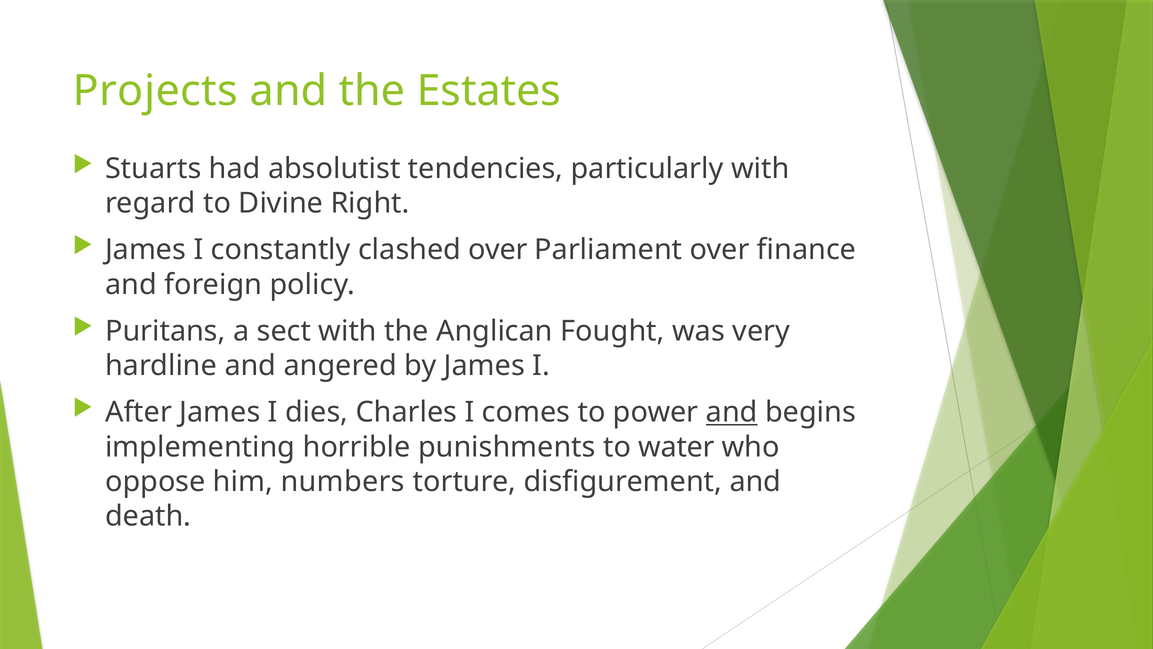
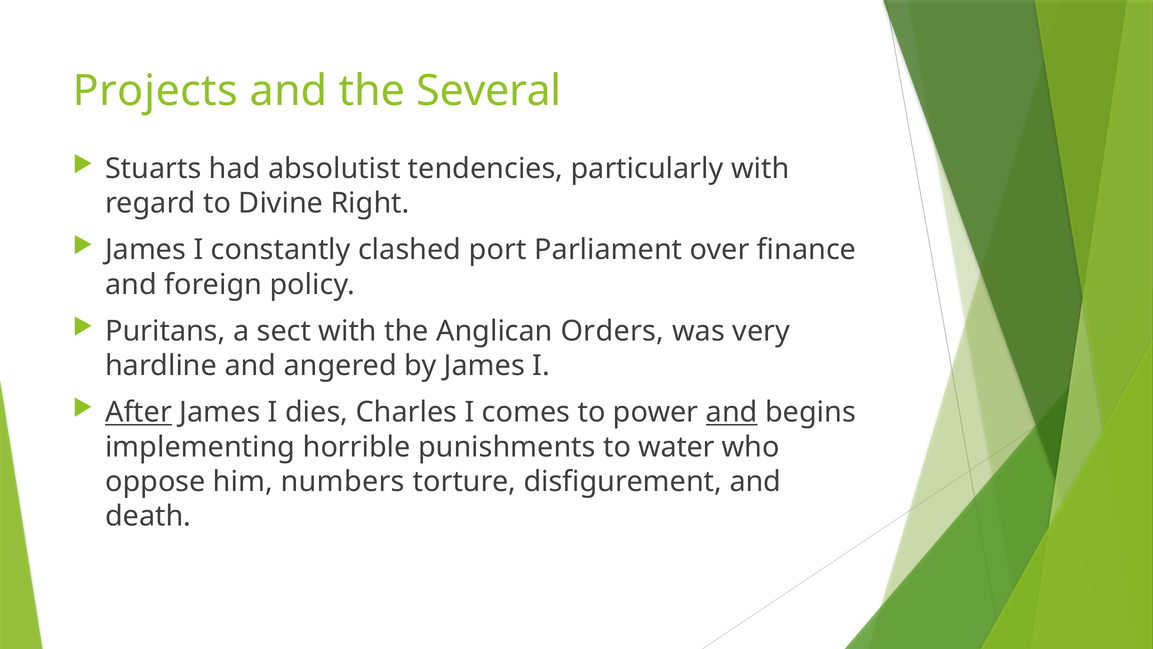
Estates: Estates -> Several (489, 91)
clashed over: over -> port (498, 250)
Fought: Fought -> Orders (612, 331)
After underline: none -> present (139, 412)
